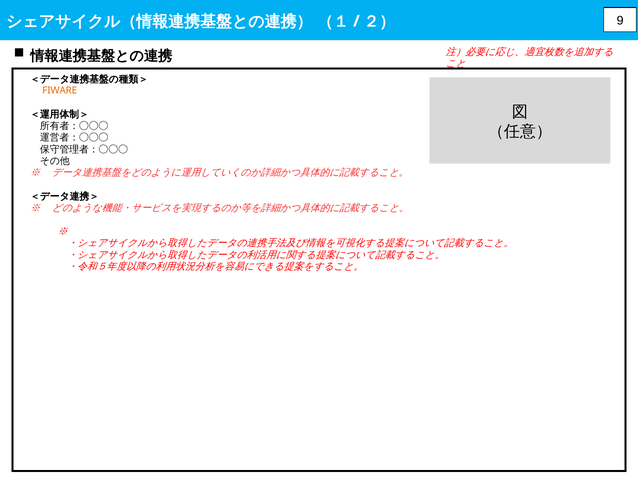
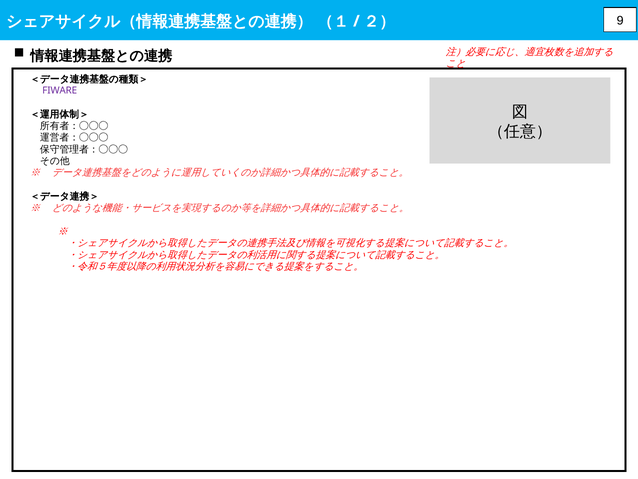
FIWARE colour: orange -> purple (60, 91)
